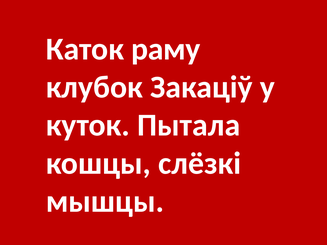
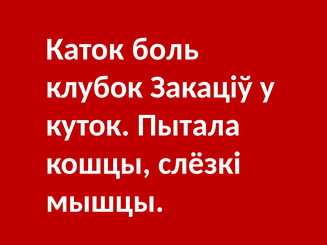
раму: раму -> боль (165, 49)
